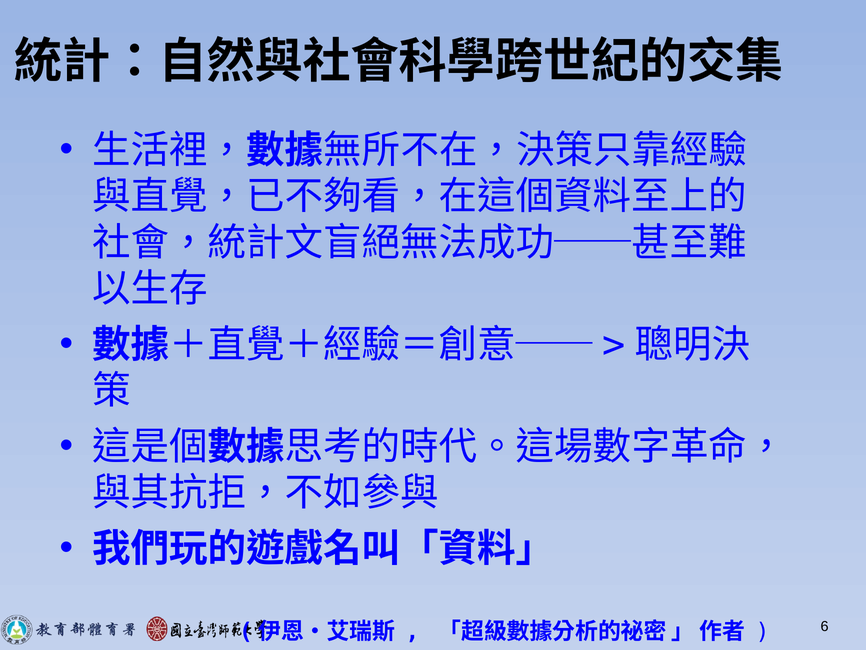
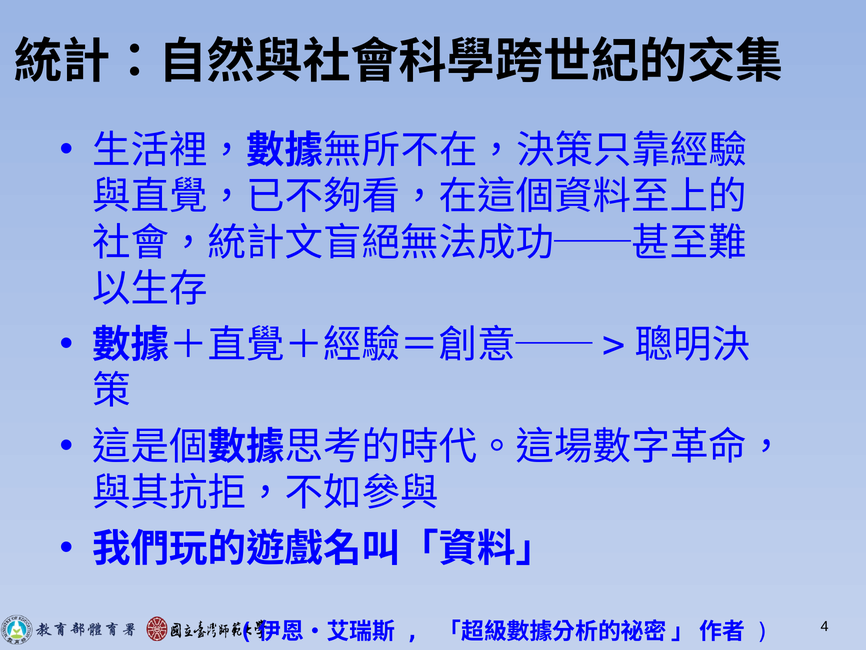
6: 6 -> 4 (825, 626)
